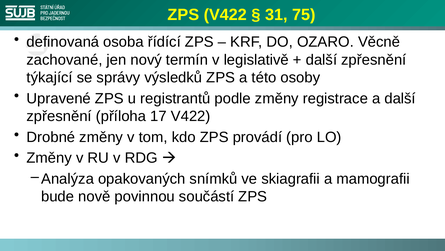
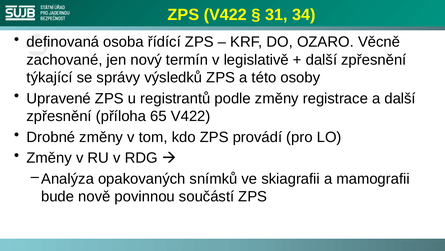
75: 75 -> 34 (304, 15)
17: 17 -> 65 (159, 116)
